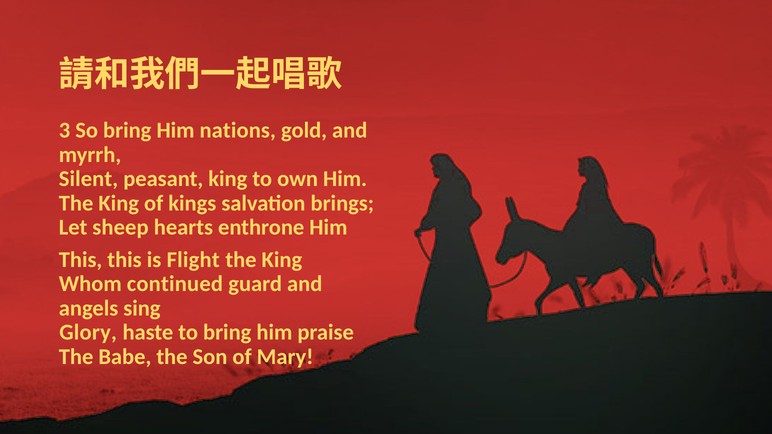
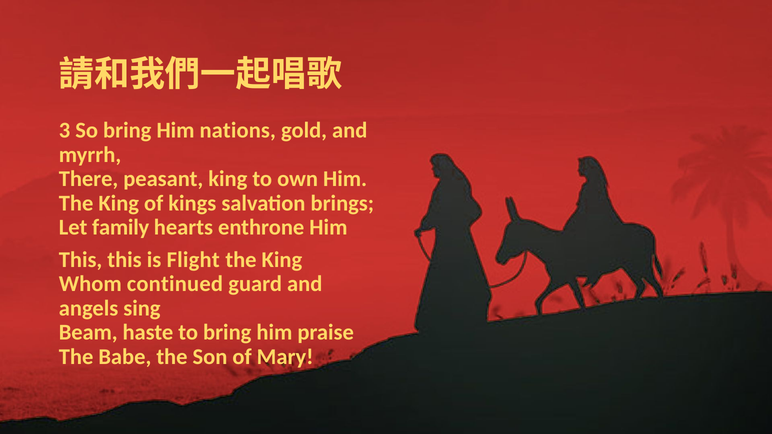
Silent: Silent -> There (89, 179)
sheep: sheep -> family (121, 228)
Glory: Glory -> Beam (88, 333)
